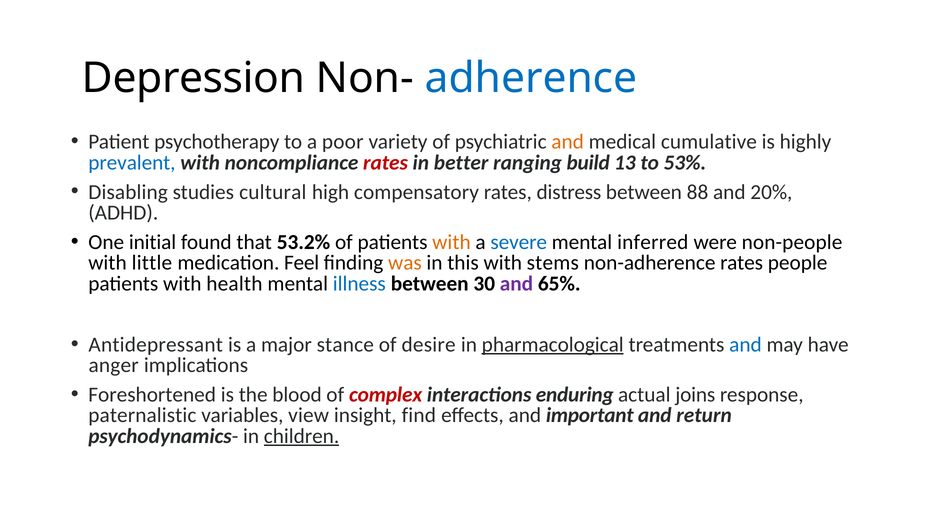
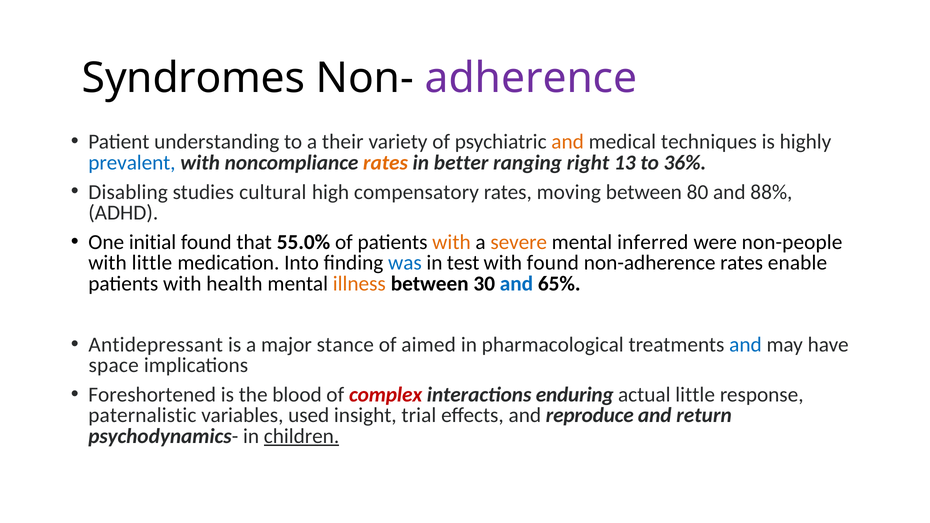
Depression: Depression -> Syndromes (193, 78)
adherence colour: blue -> purple (531, 78)
psychotherapy: psychotherapy -> understanding (217, 142)
poor: poor -> their (343, 142)
cumulative: cumulative -> techniques (709, 142)
rates colour: red -> orange (386, 163)
build: build -> right (588, 163)
53%: 53% -> 36% (685, 163)
distress: distress -> moving (569, 192)
88: 88 -> 80 (698, 192)
20%: 20% -> 88% (771, 192)
53.2%: 53.2% -> 55.0% (304, 242)
severe colour: blue -> orange (519, 242)
Feel: Feel -> Into (302, 263)
was colour: orange -> blue (405, 263)
this: this -> test (463, 263)
with stems: stems -> found (553, 263)
people: people -> enable (798, 263)
illness colour: blue -> orange (359, 284)
and colour: purple -> blue (516, 284)
desire: desire -> aimed (429, 345)
pharmacological underline: present -> none (553, 345)
anger: anger -> space (114, 365)
actual joins: joins -> little (695, 395)
view: view -> used (309, 416)
find: find -> trial (419, 416)
important: important -> reproduce (590, 416)
